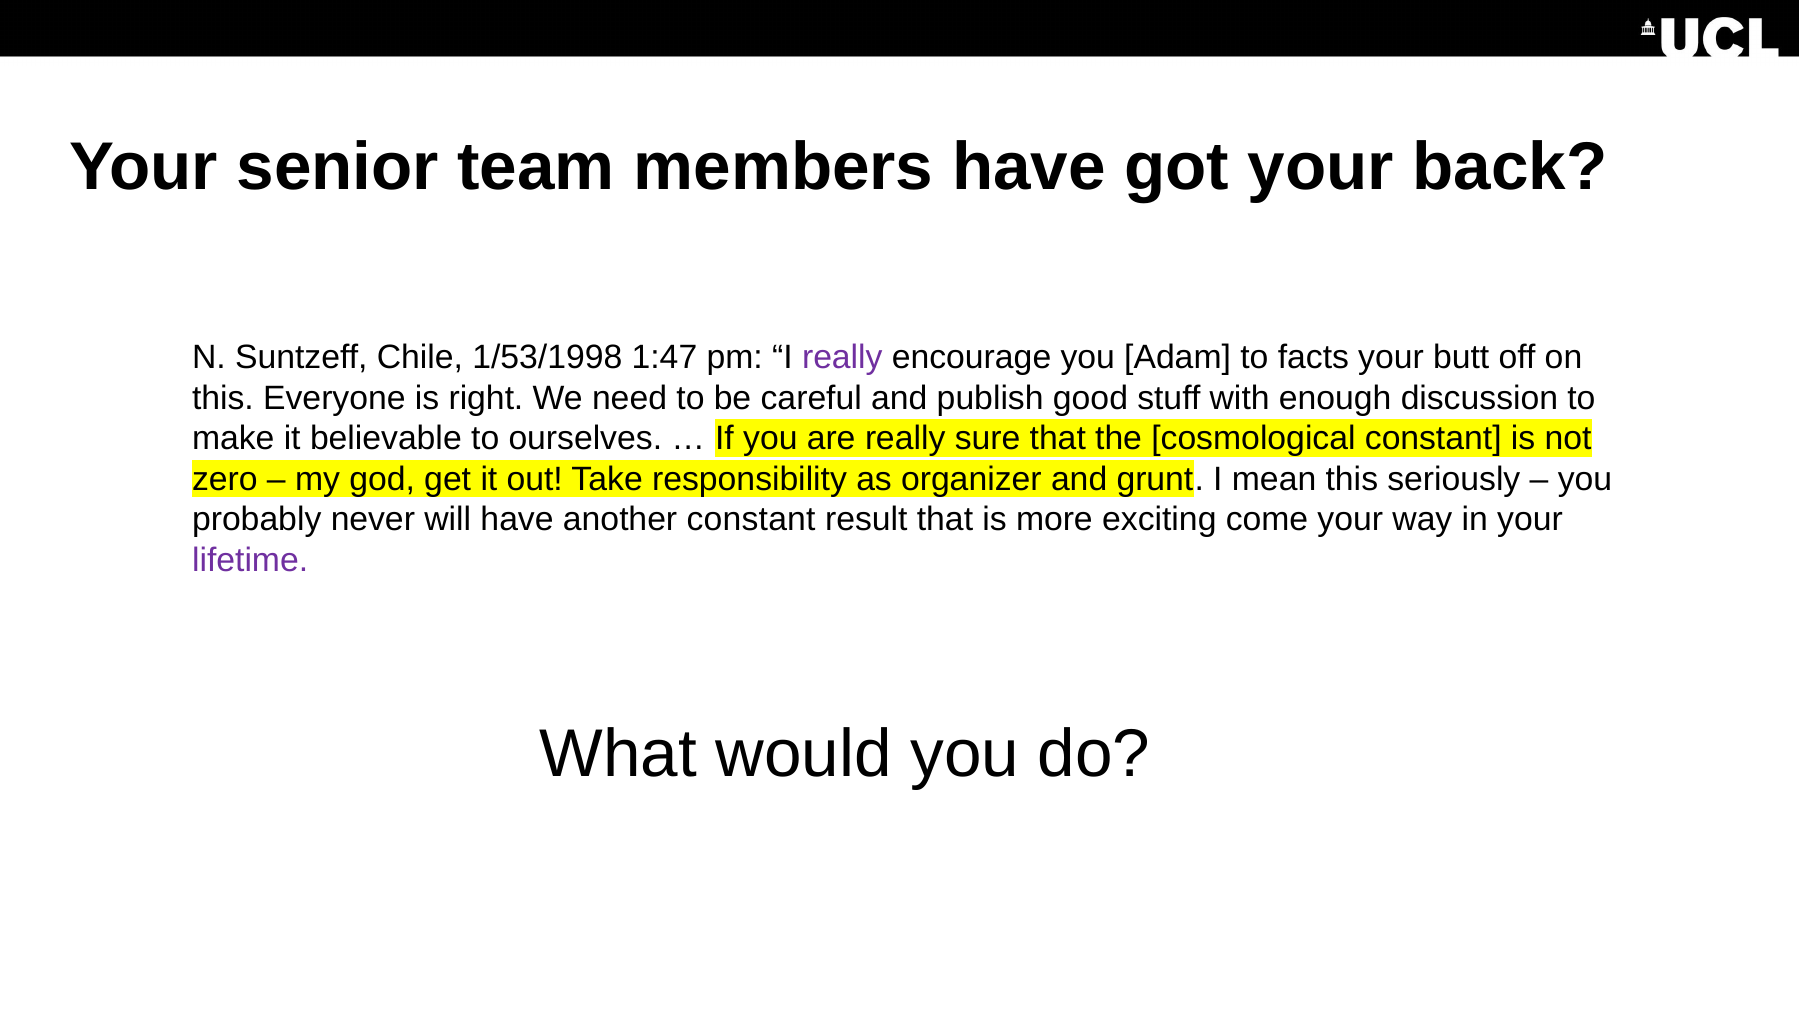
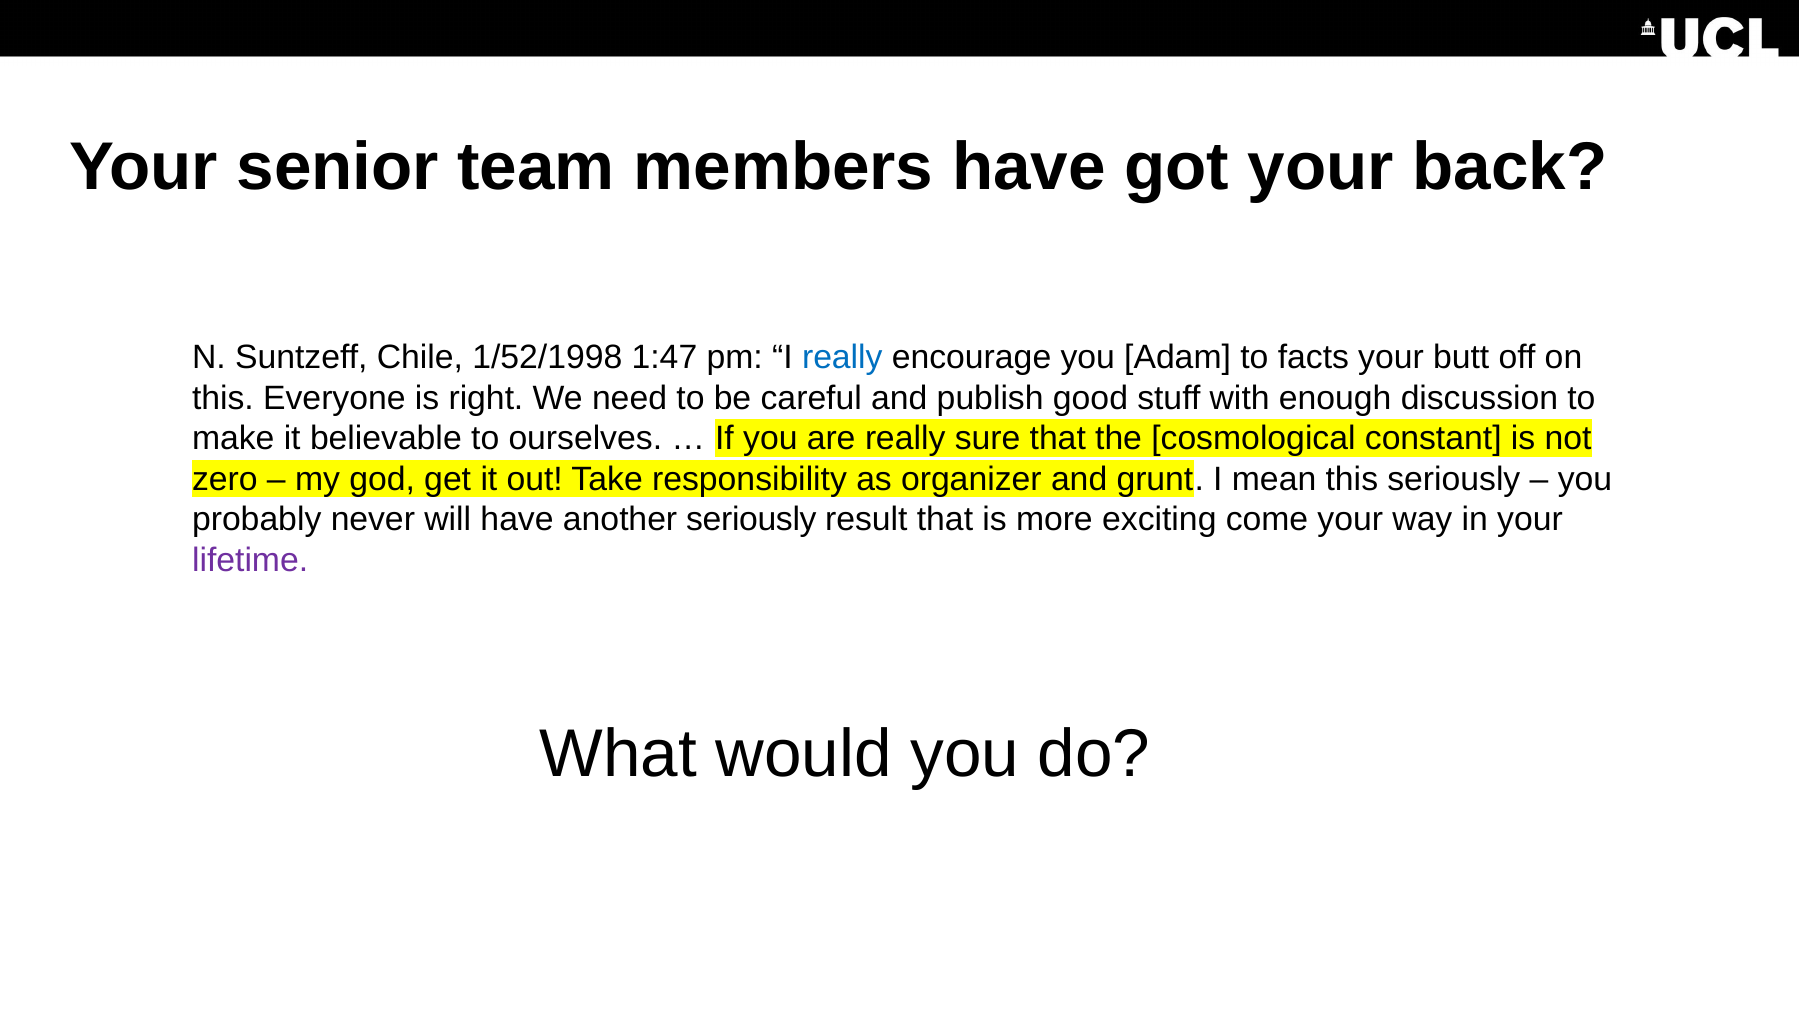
1/53/1998: 1/53/1998 -> 1/52/1998 (547, 358)
really colour: purple -> blue (842, 358)
another constant: constant -> seriously (751, 519)
